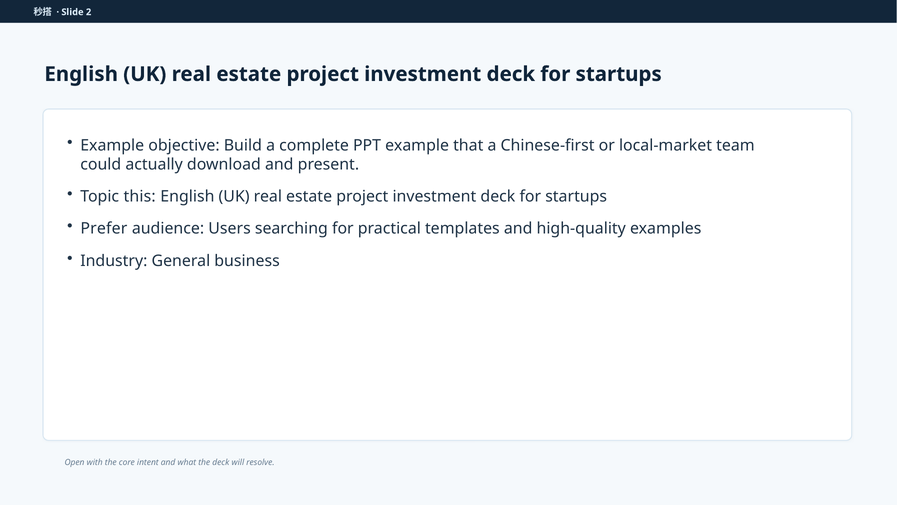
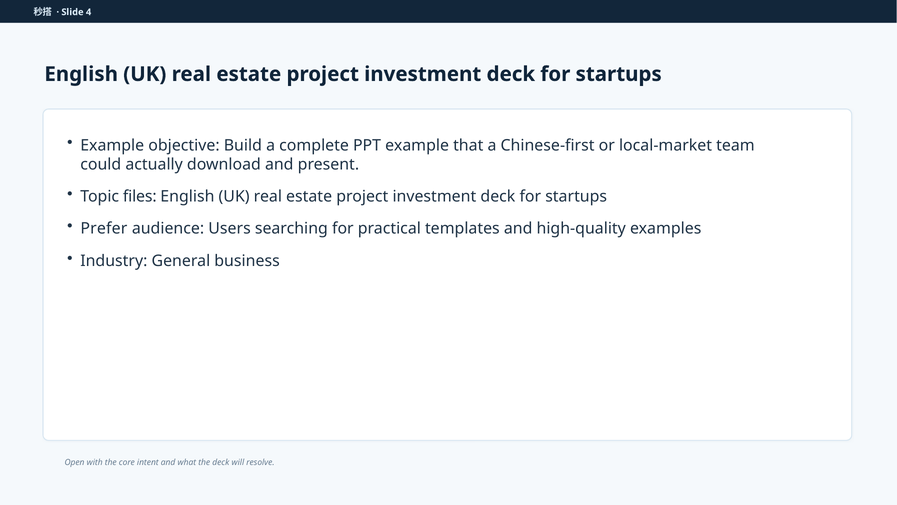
2: 2 -> 4 (89, 12)
this: this -> files (140, 196)
